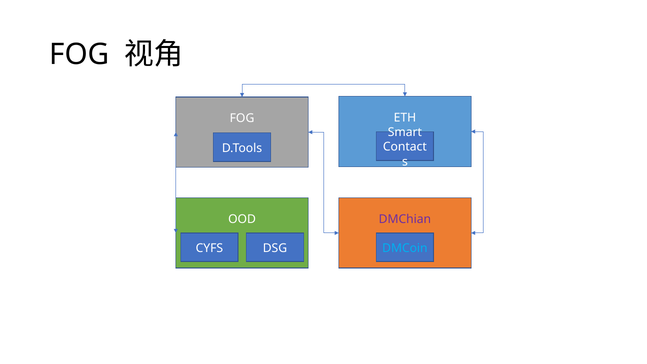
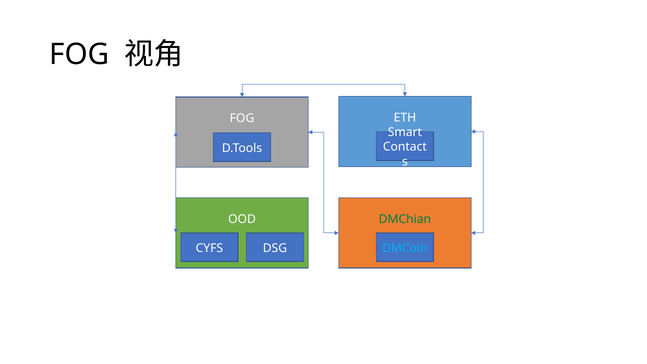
DMChian colour: purple -> green (405, 219)
